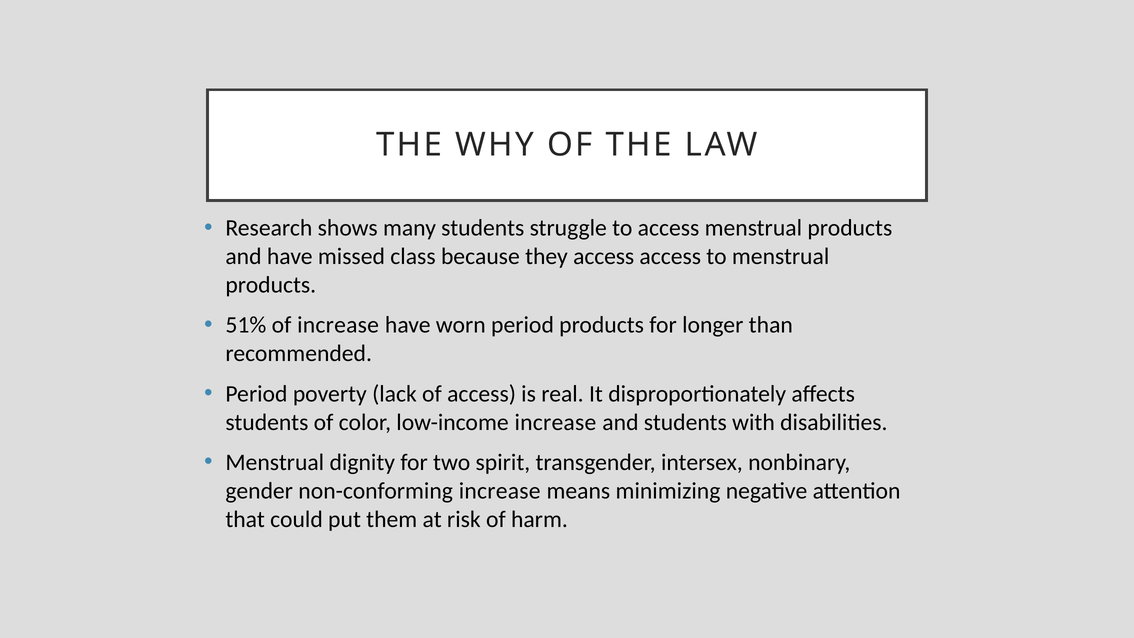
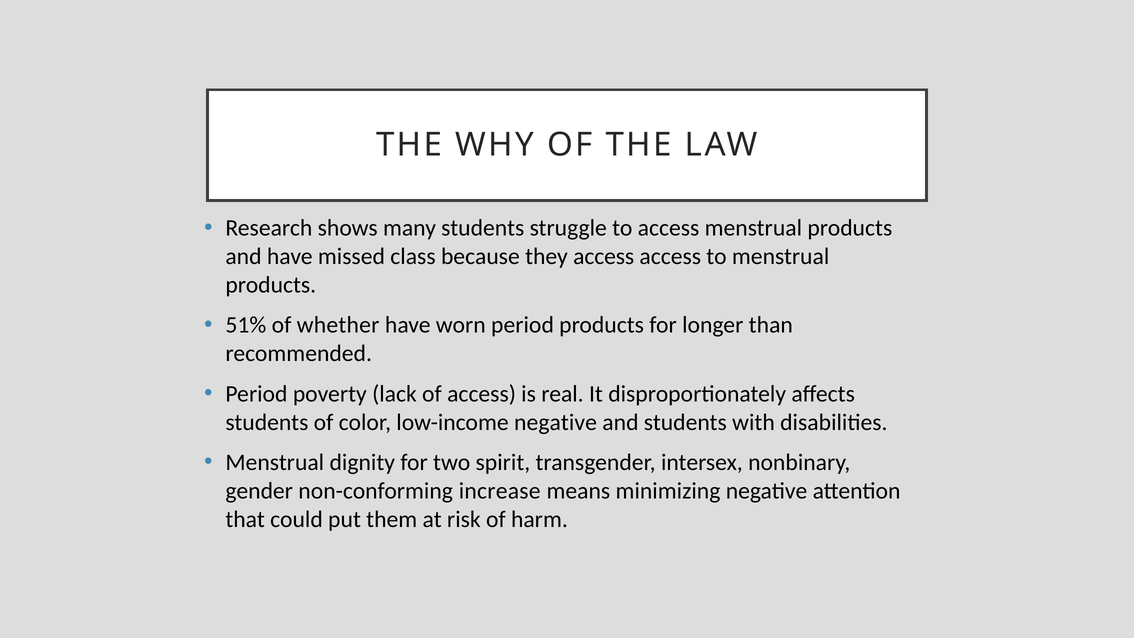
of increase: increase -> whether (338, 325)
low-income increase: increase -> negative (555, 422)
